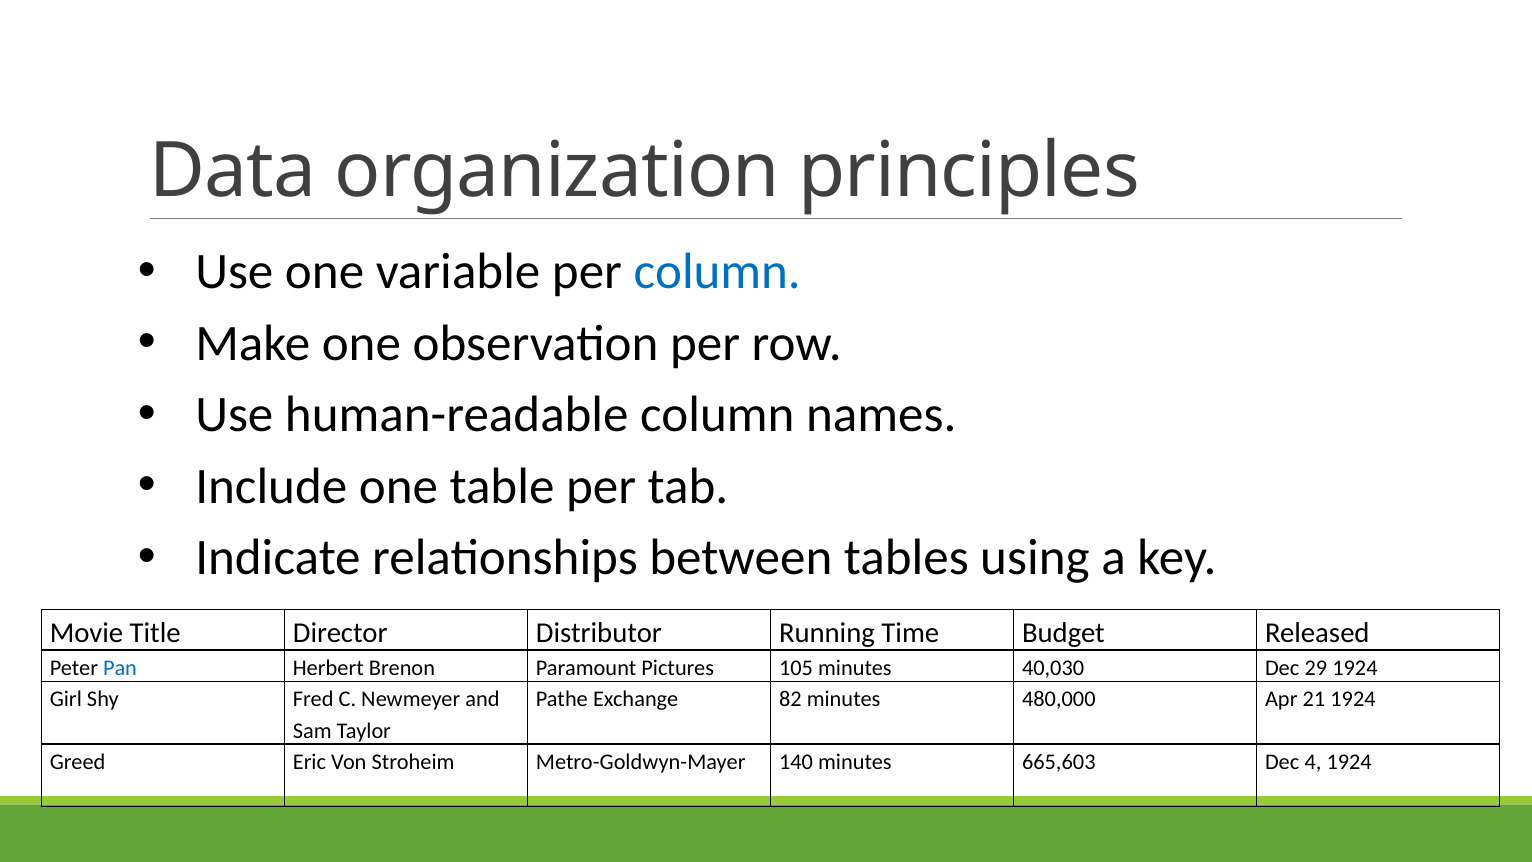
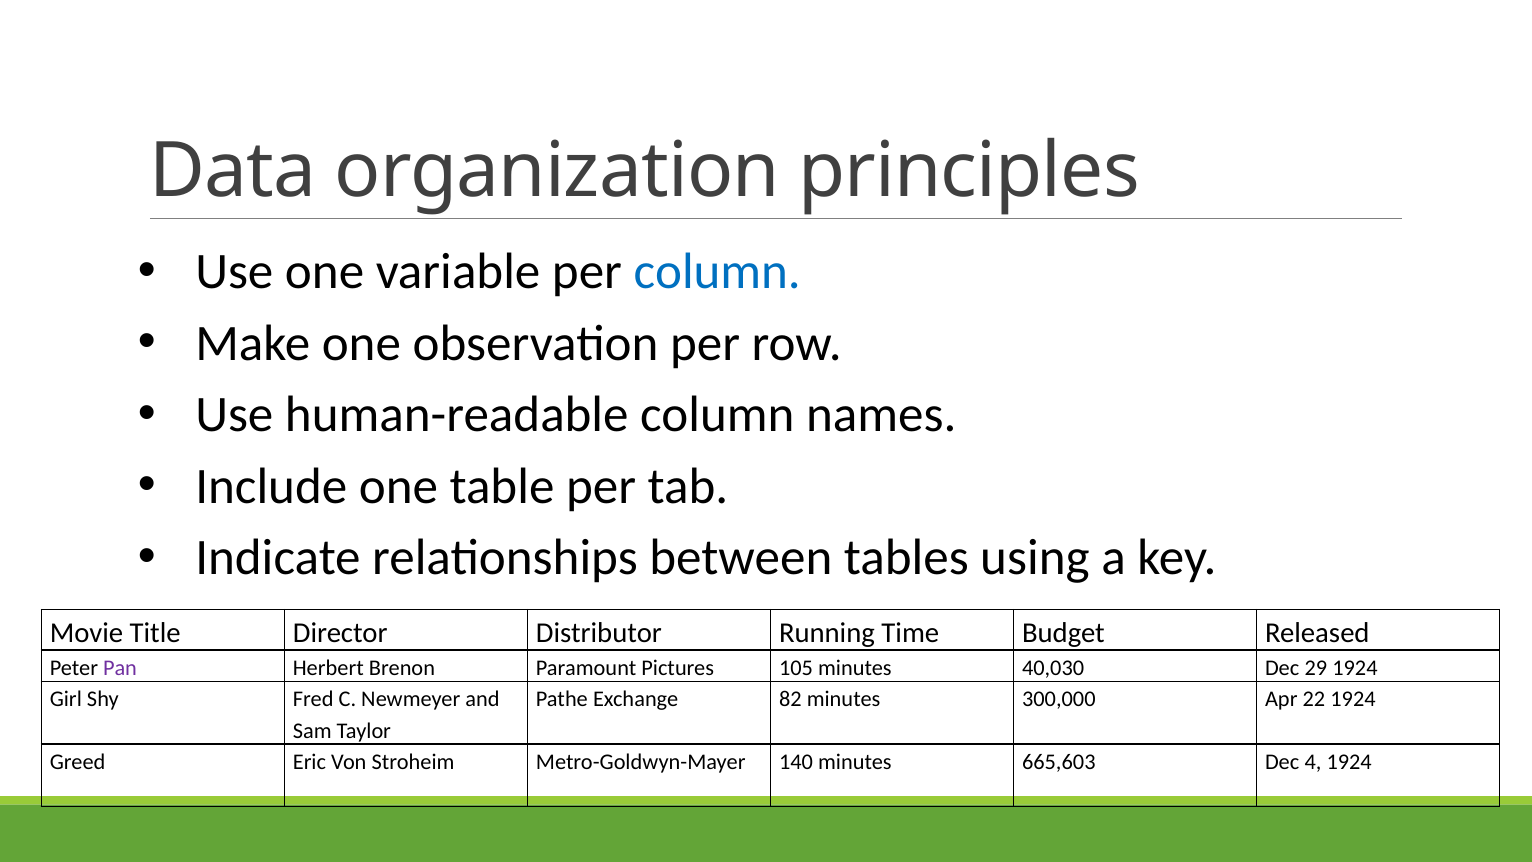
Pan colour: blue -> purple (120, 668)
480,000: 480,000 -> 300,000 (1059, 699)
21: 21 -> 22 (1314, 699)
